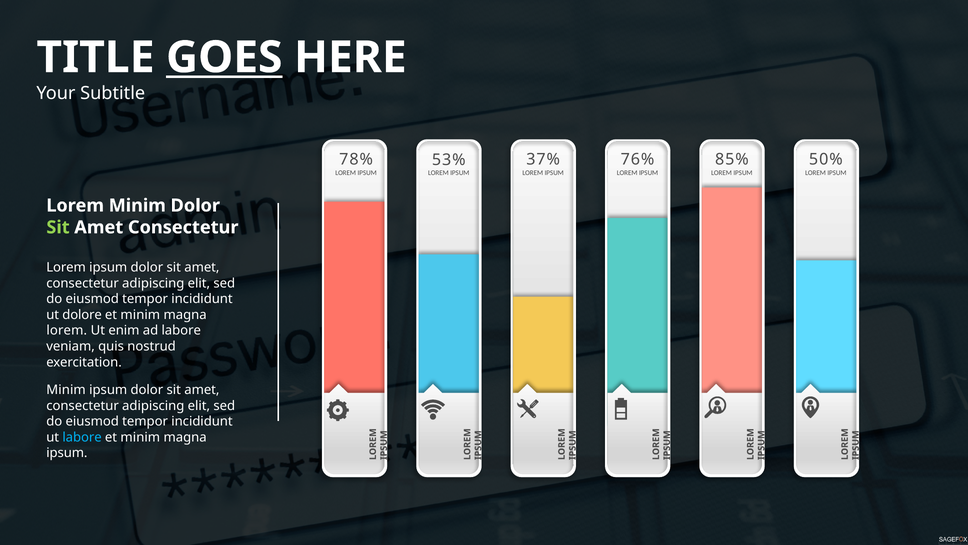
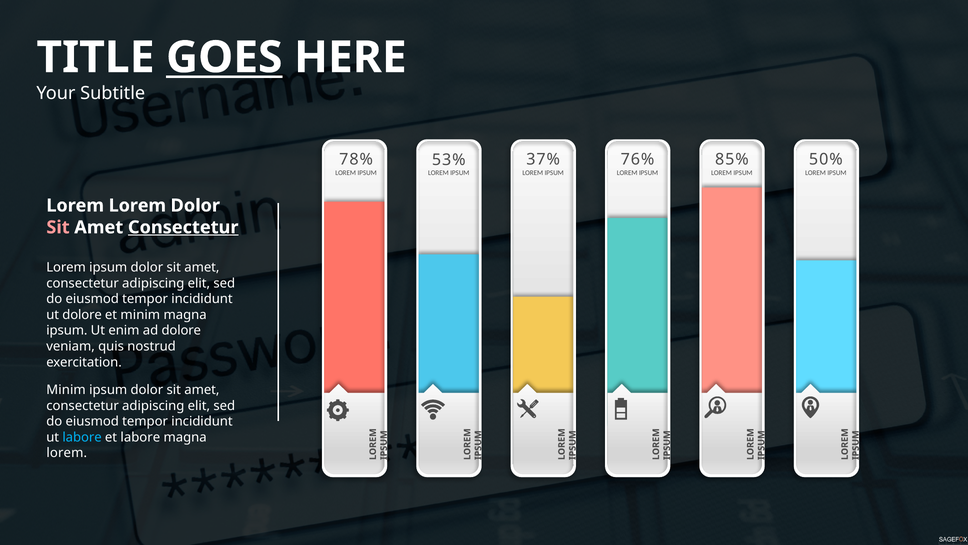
Lorem Minim: Minim -> Lorem (137, 205)
Sit colour: light green -> pink (58, 227)
Consectetur underline: none -> present (183, 227)
lorem: lorem -> ipsum (67, 330)
ad labore: labore -> dolore (181, 330)
minim: minim -> labore (140, 437)
ipsum: ipsum -> lorem (67, 453)
